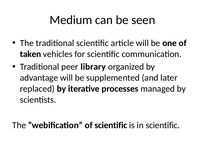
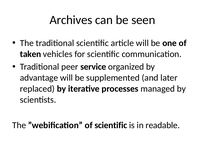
Medium: Medium -> Archives (71, 20)
library: library -> service (93, 67)
in scientific: scientific -> readable (163, 125)
